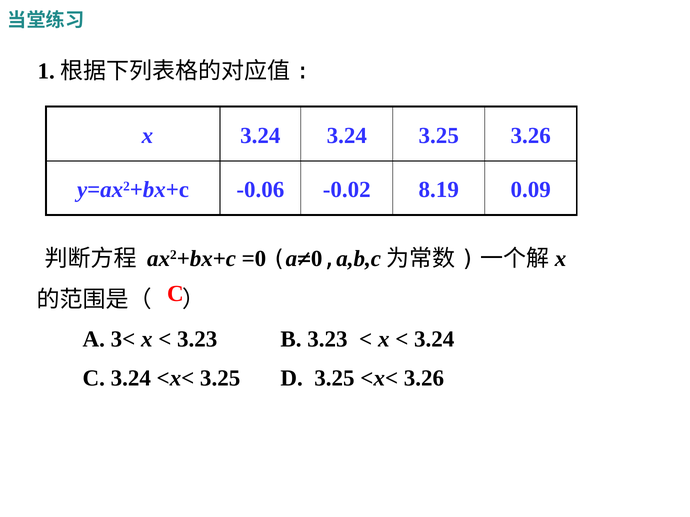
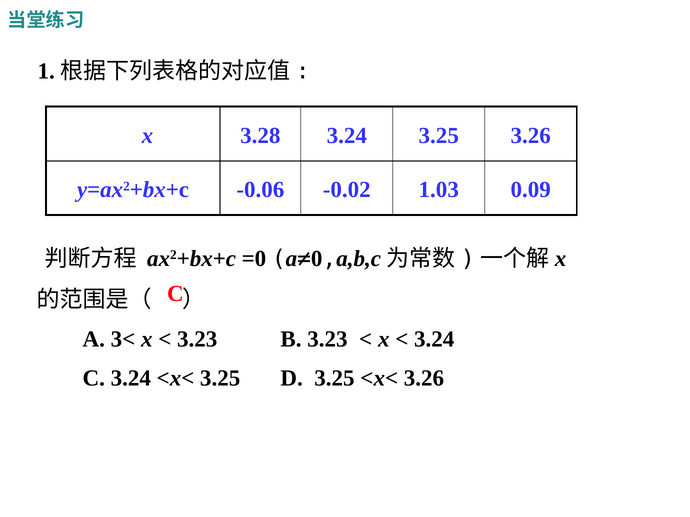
x 3.24: 3.24 -> 3.28 (260, 136)
8.19: 8.19 -> 1.03 (439, 190)
